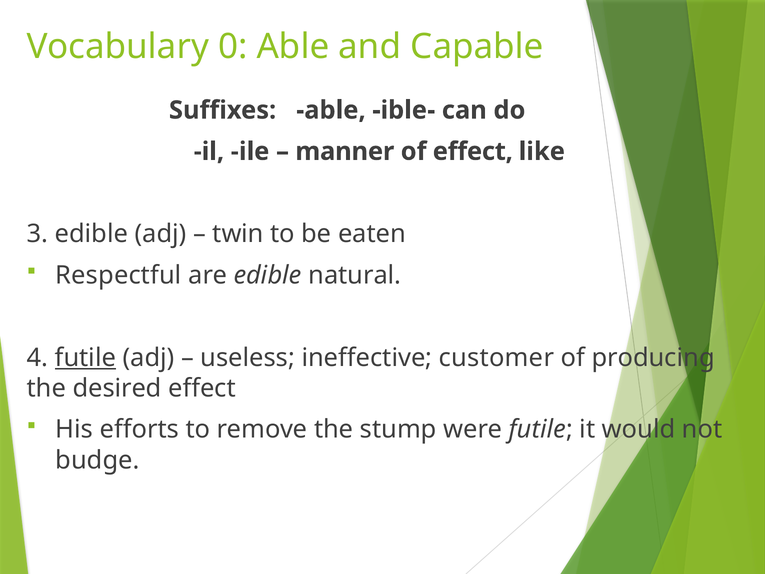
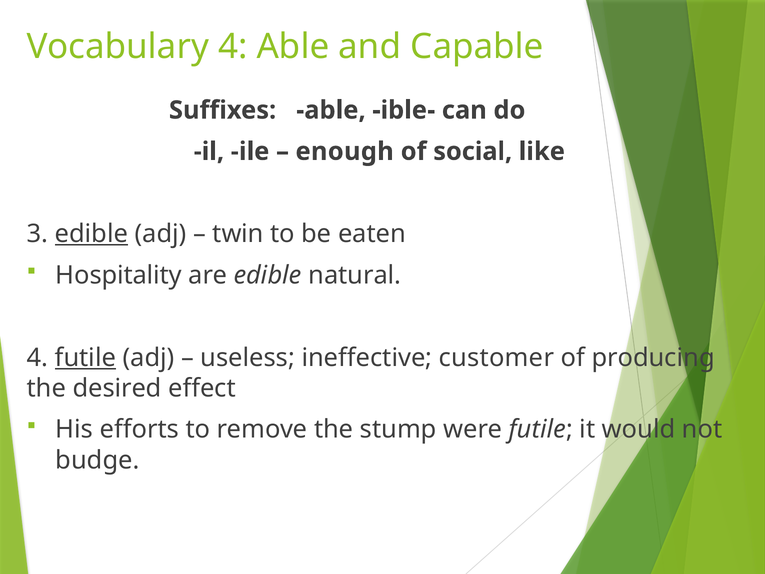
Vocabulary 0: 0 -> 4 (233, 46)
manner: manner -> enough (345, 151)
of effect: effect -> social (473, 151)
edible underline: none -> present (91, 234)
Respectful: Respectful -> Hospitality (119, 275)
